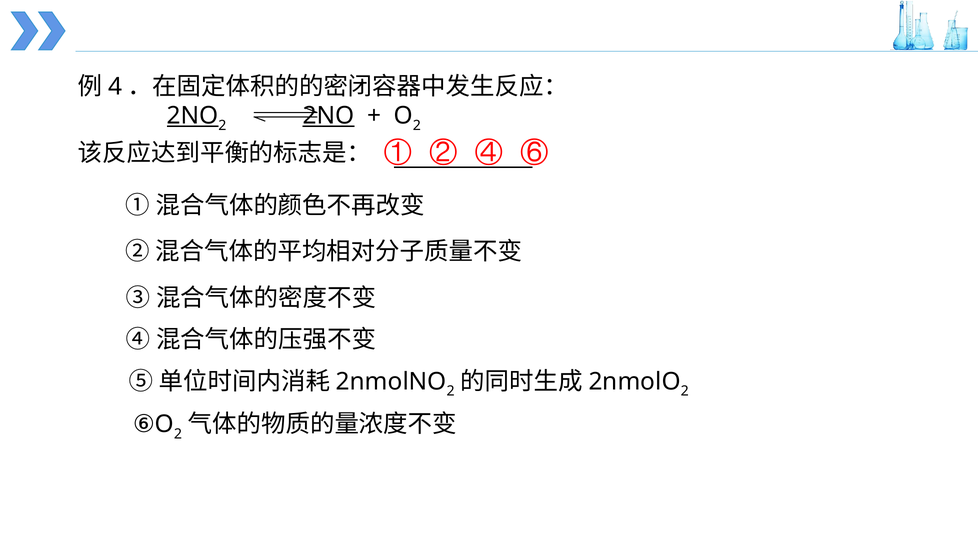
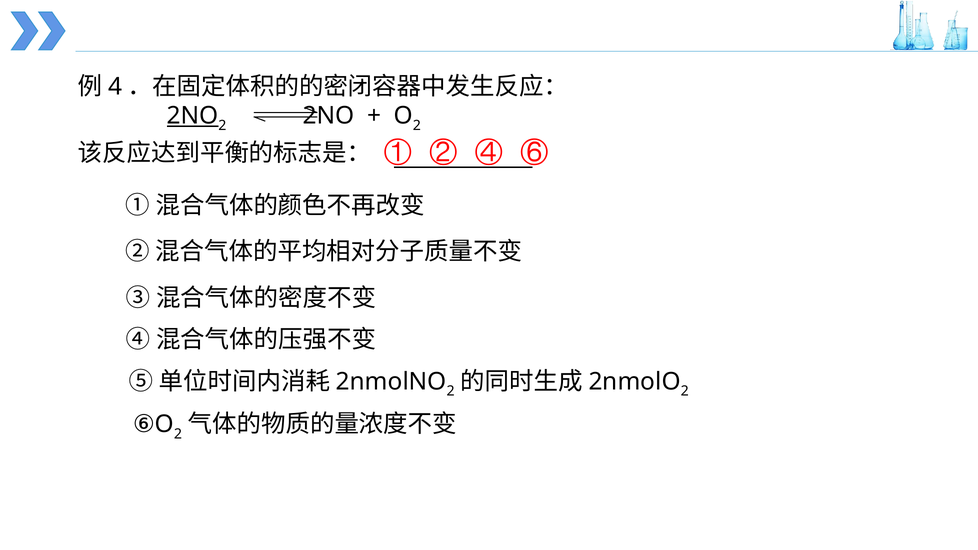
2NO underline: present -> none (329, 116)
